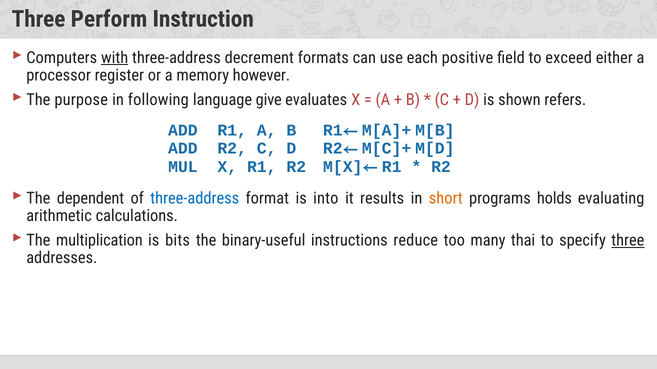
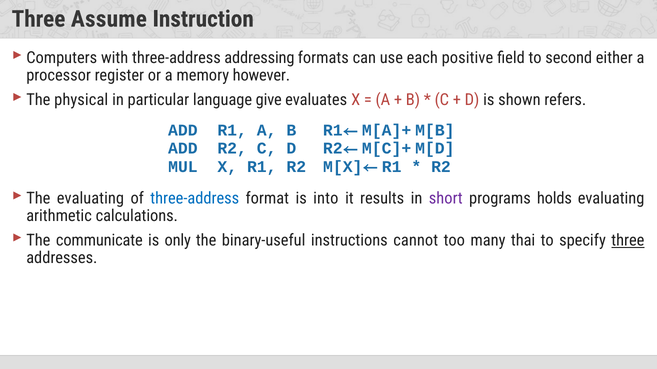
Perform: Perform -> Assume (109, 19)
with underline: present -> none (115, 58)
decrement: decrement -> addressing (259, 58)
exceed: exceed -> second (569, 58)
purpose: purpose -> physical (81, 100)
following: following -> particular (158, 100)
The dependent: dependent -> evaluating (90, 198)
short colour: orange -> purple (446, 198)
multiplication: multiplication -> communicate (99, 241)
bits: bits -> only (178, 241)
reduce: reduce -> cannot (416, 241)
